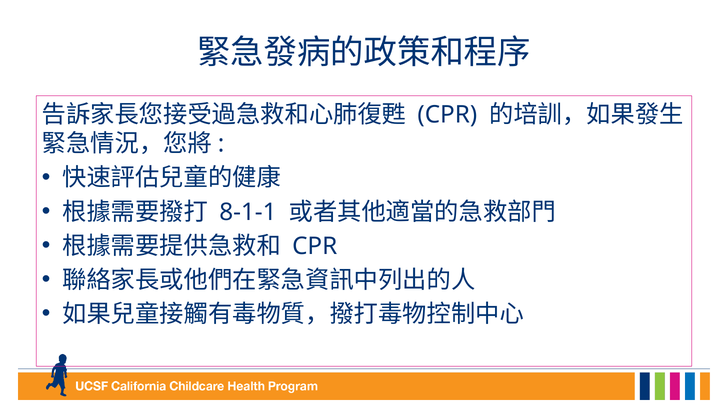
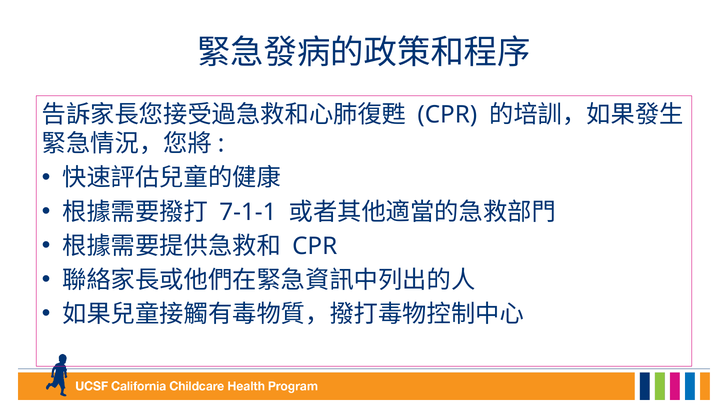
8-1-1: 8-1-1 -> 7-1-1 (248, 212)
